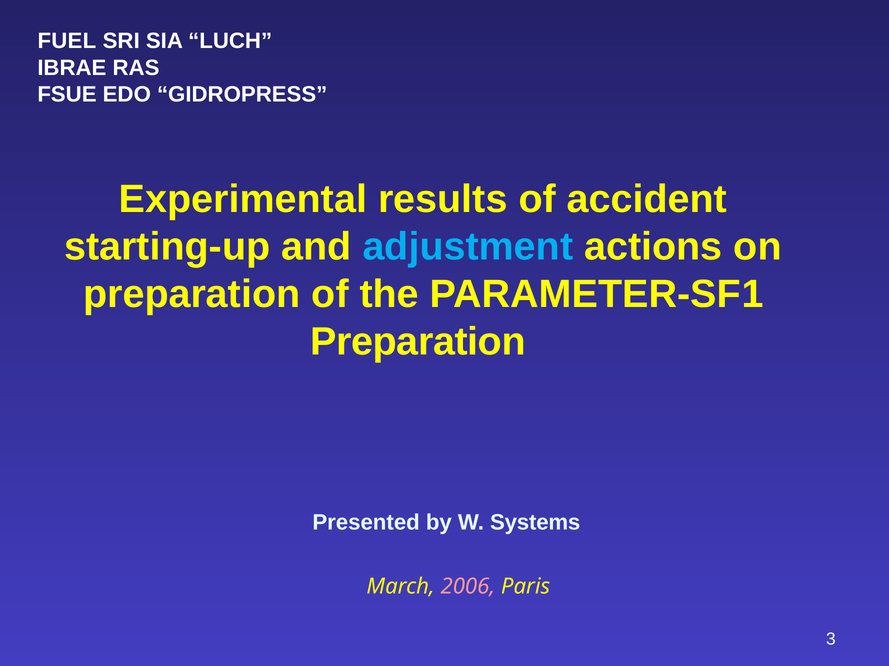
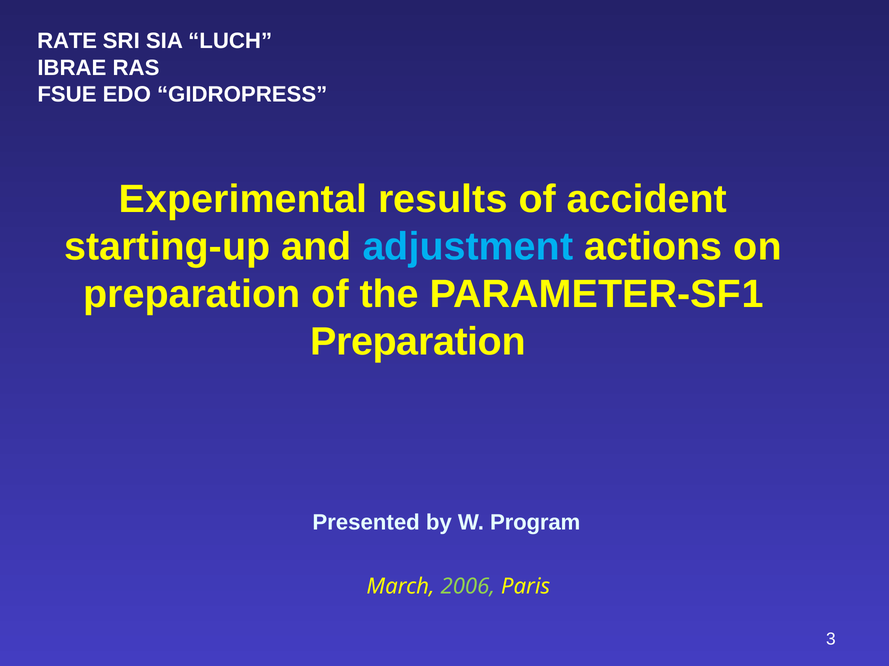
FUEL: FUEL -> RATE (67, 41)
Systems: Systems -> Program (535, 523)
2006 colour: pink -> light green (468, 587)
